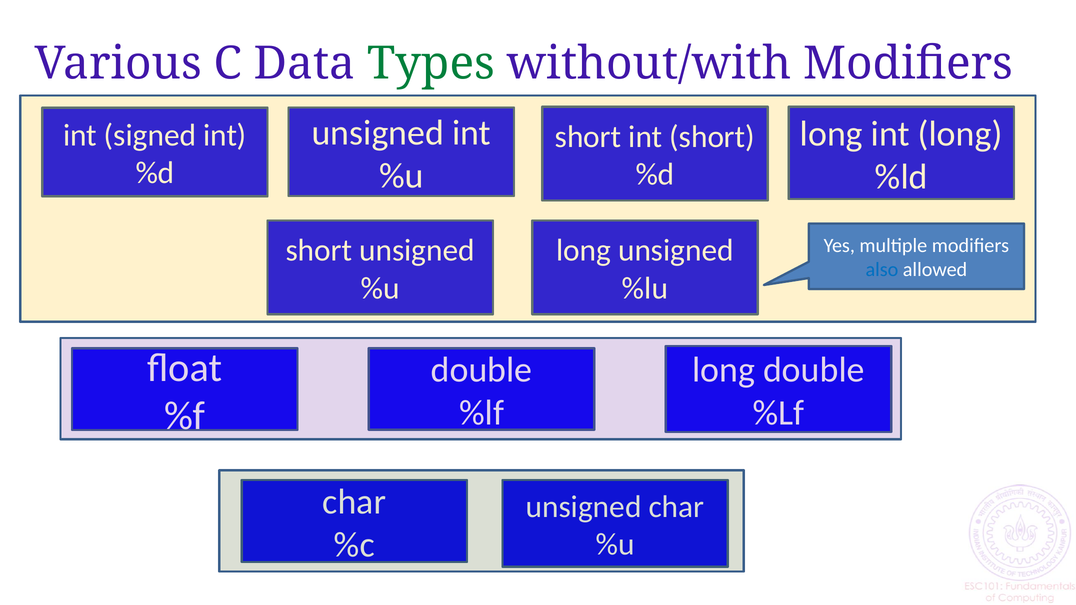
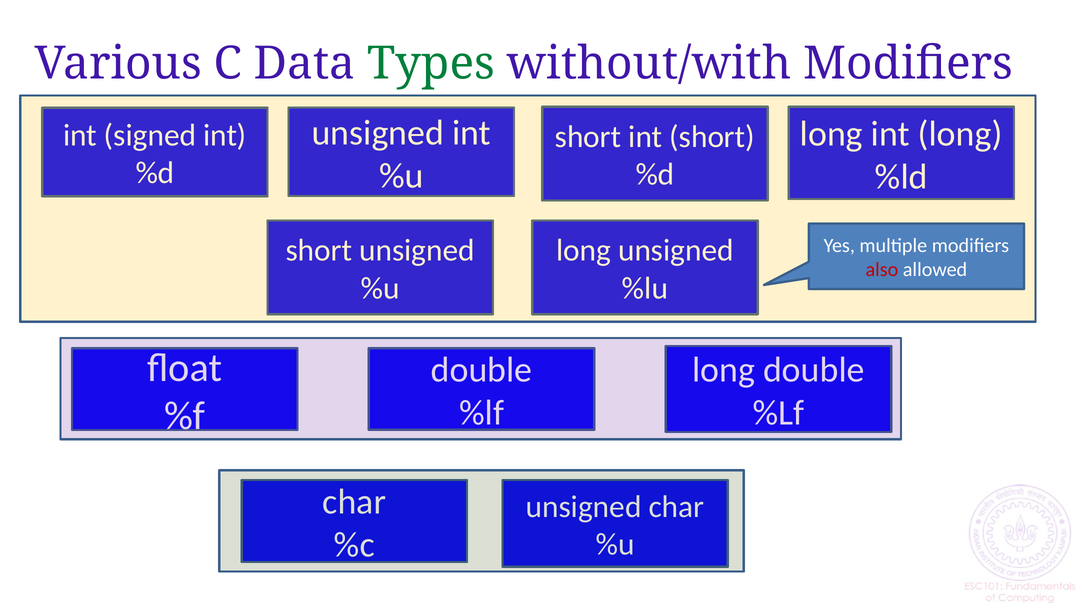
also colour: blue -> red (882, 270)
